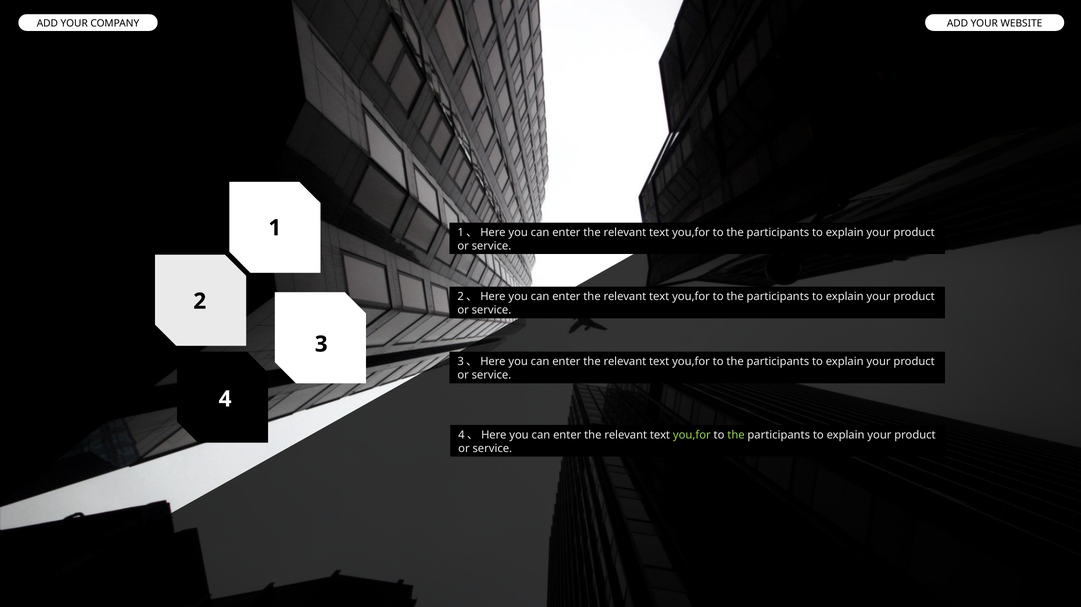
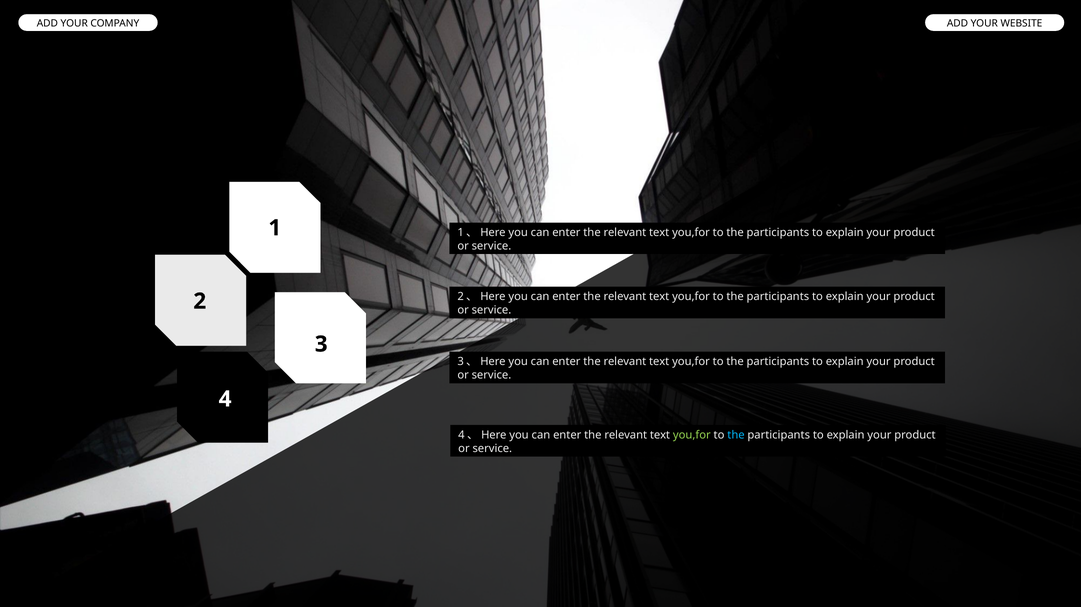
the colour: light green -> light blue (736, 435)
